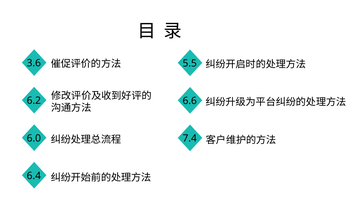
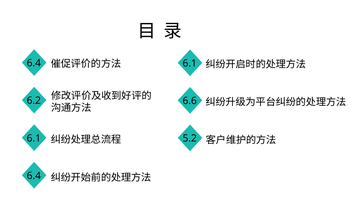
3.6: 3.6 -> 6.4 (34, 63)
5.5: 5.5 -> 6.1 (190, 63)
6.0: 6.0 -> 6.1 (34, 138)
7.4: 7.4 -> 5.2 (190, 138)
